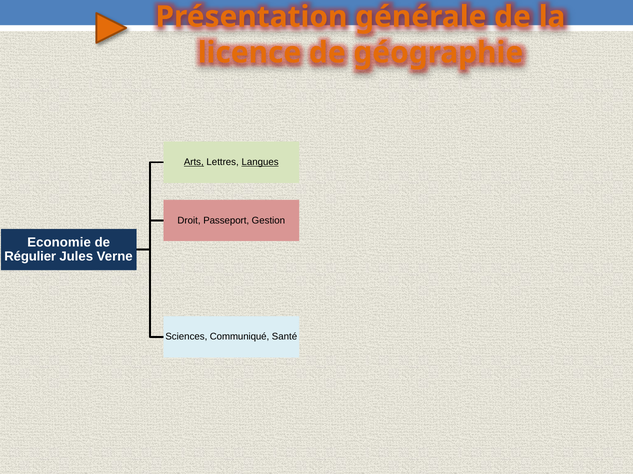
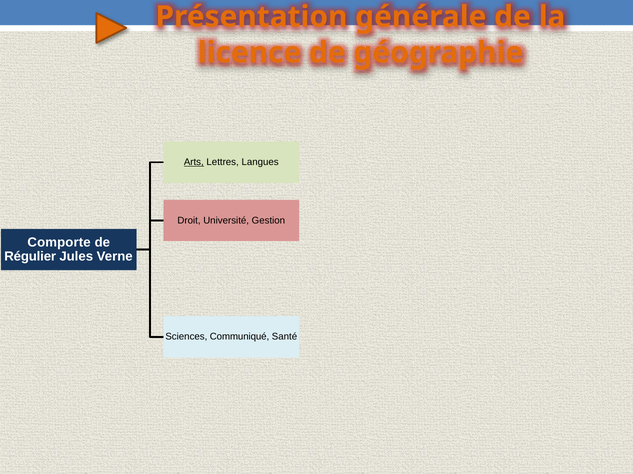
Langues underline: present -> none (260, 162)
Passeport: Passeport -> Université (226, 221)
Economie: Economie -> Comporte (59, 243)
